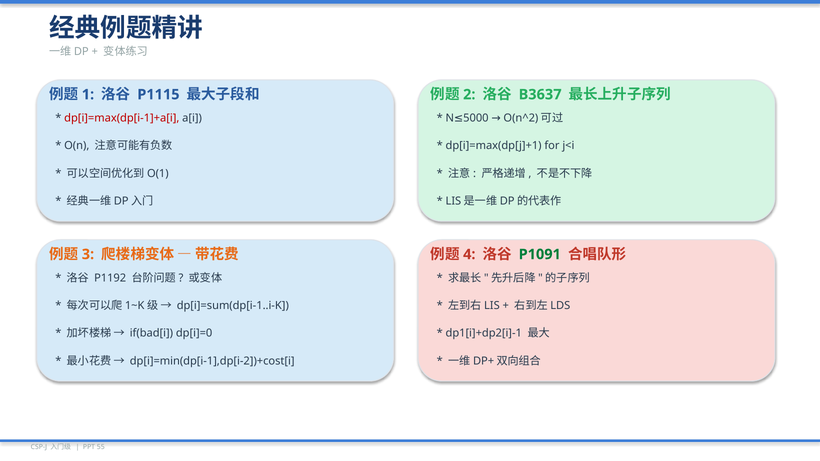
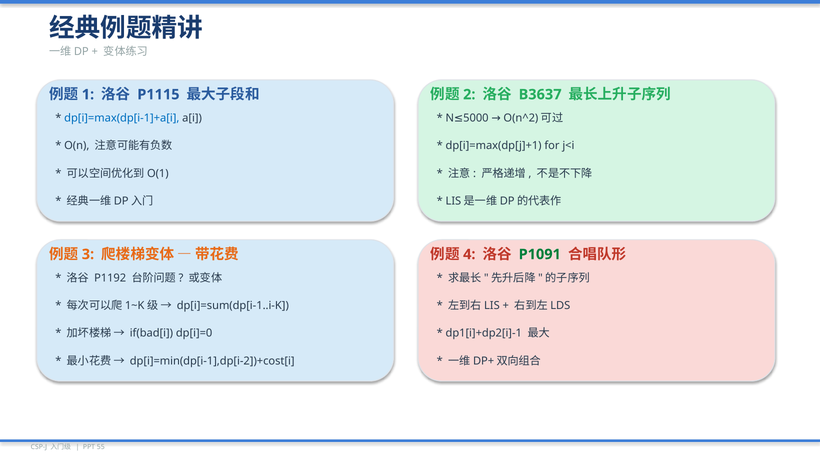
dp[i]=max(dp[i-1]+a[i colour: red -> blue (122, 118)
